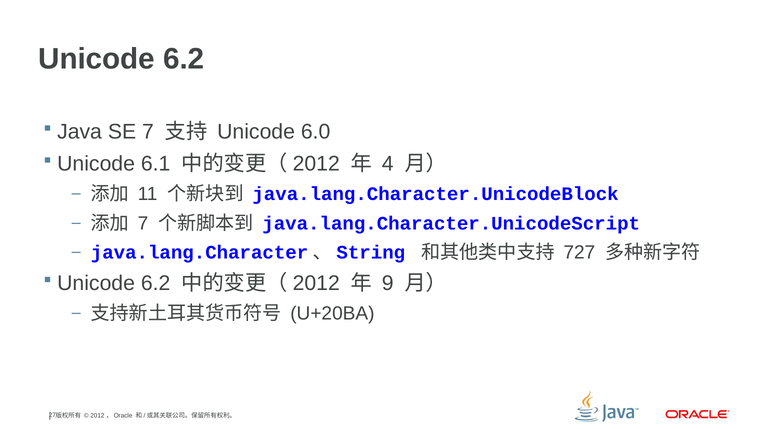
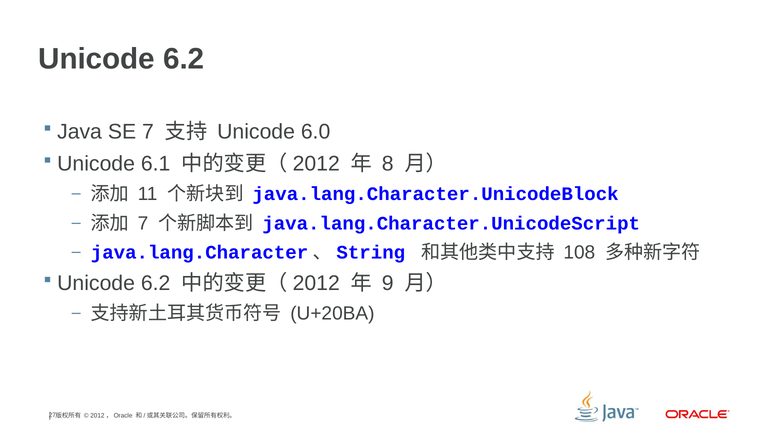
4: 4 -> 8 (388, 164)
727: 727 -> 108 (579, 253)
